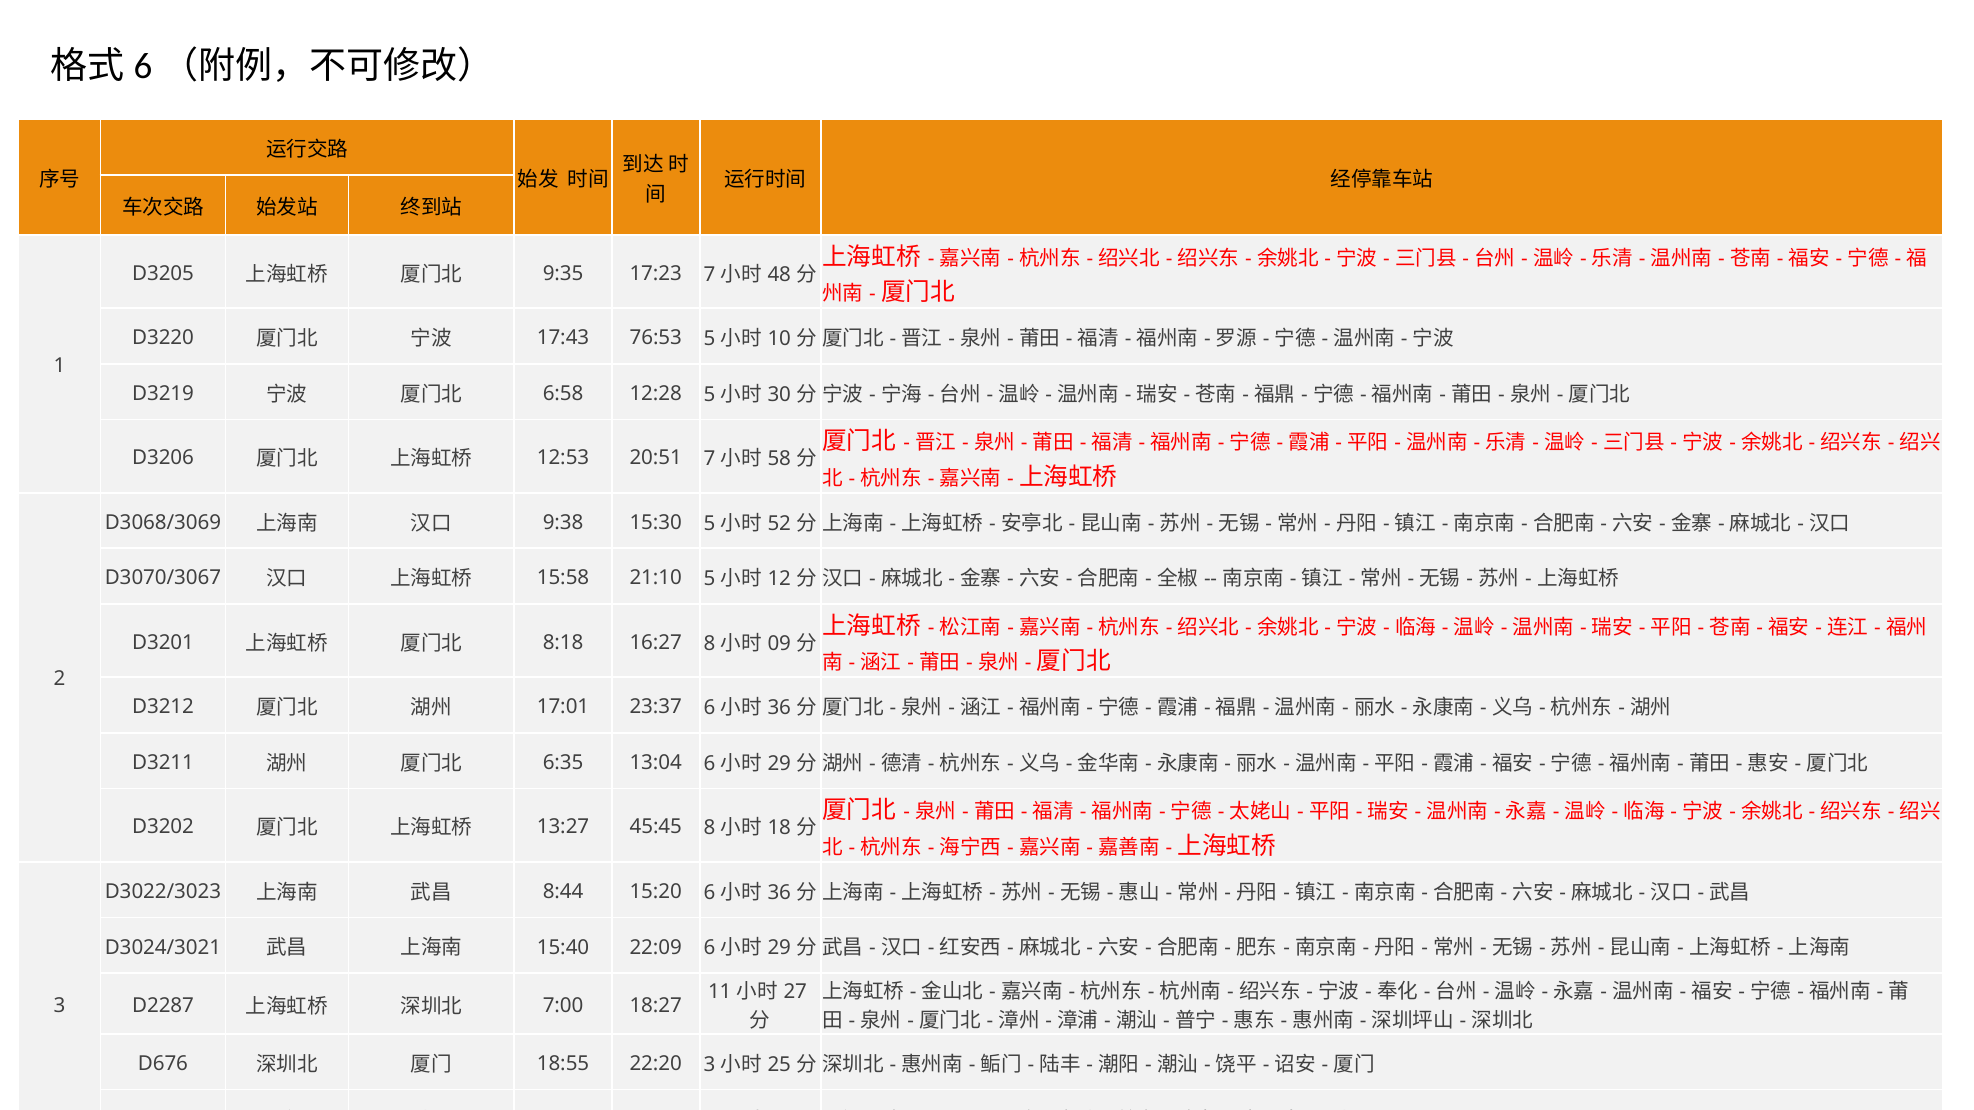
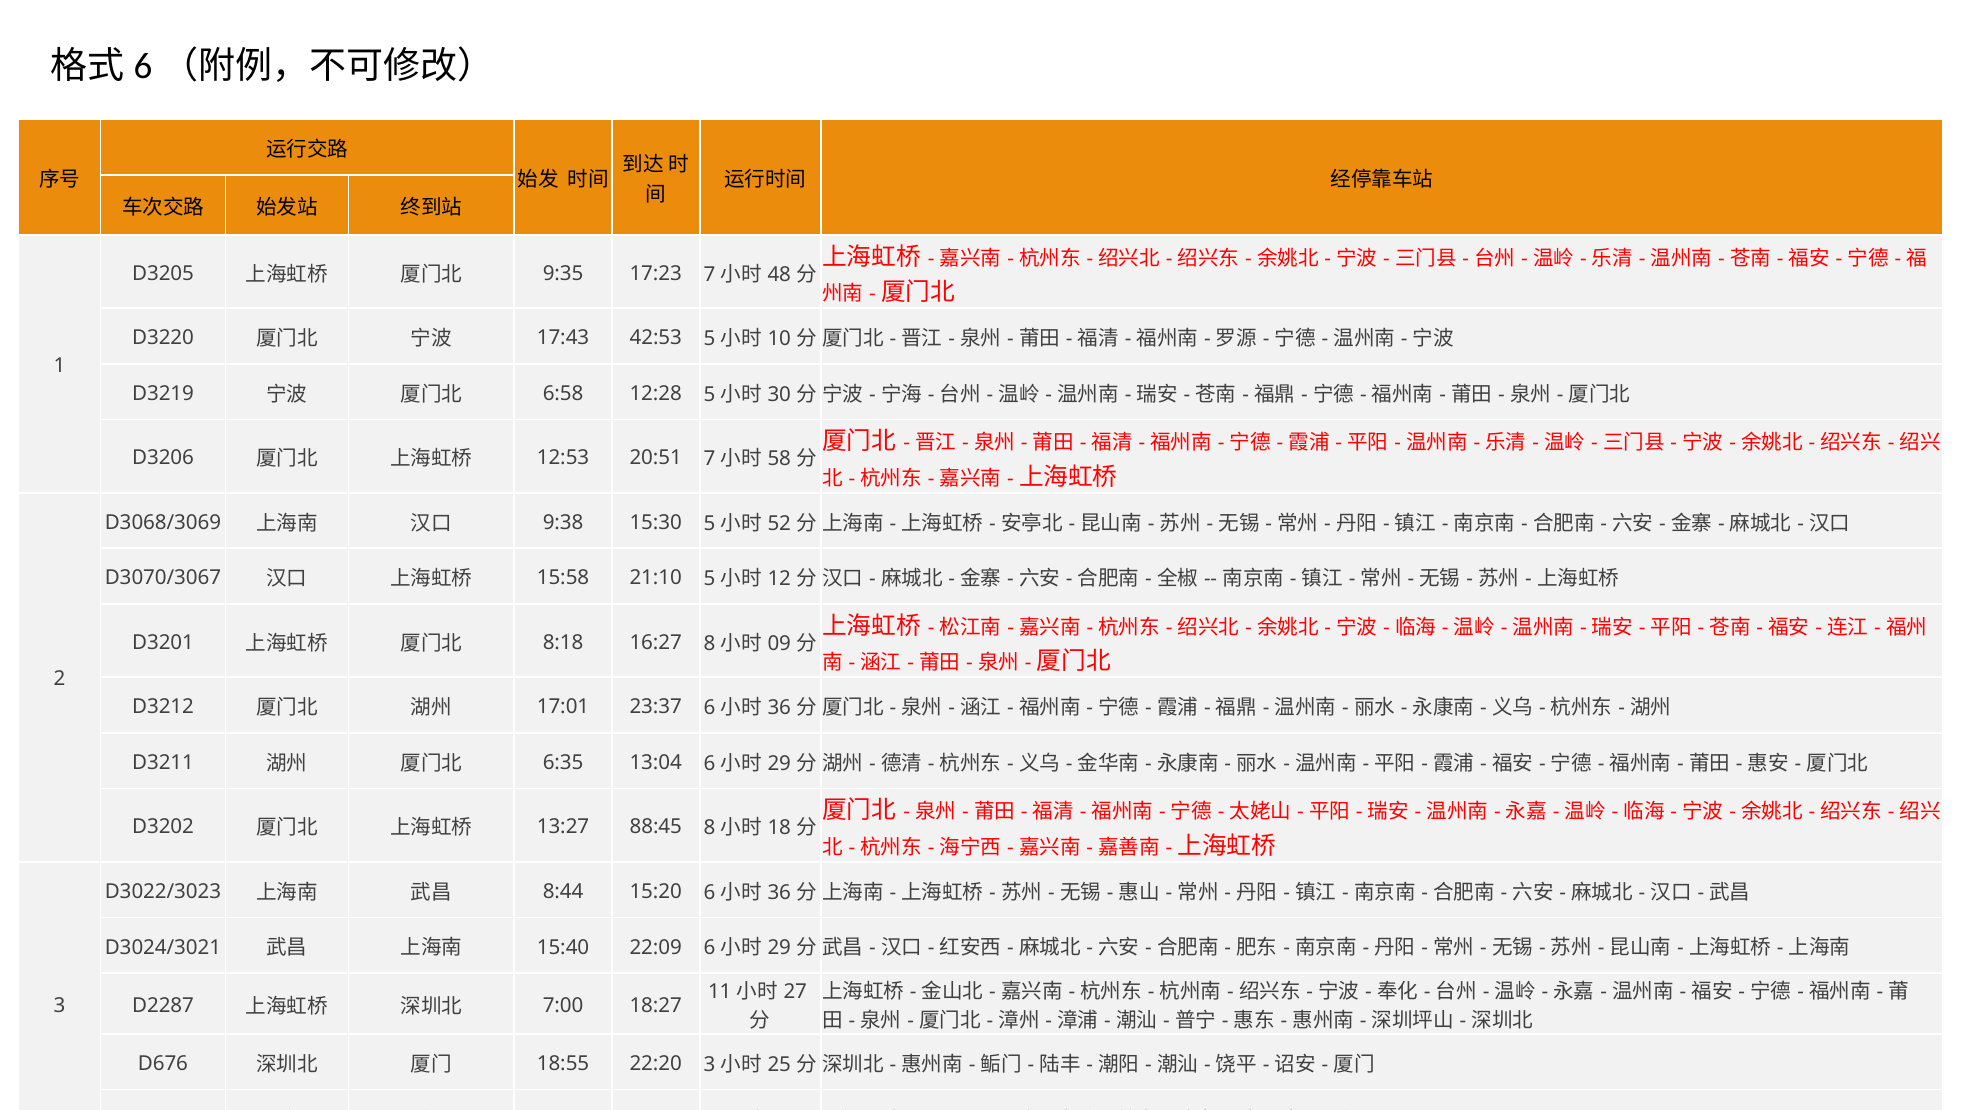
76:53: 76:53 -> 42:53 (656, 338)
45:45: 45:45 -> 88:45 (656, 827)
